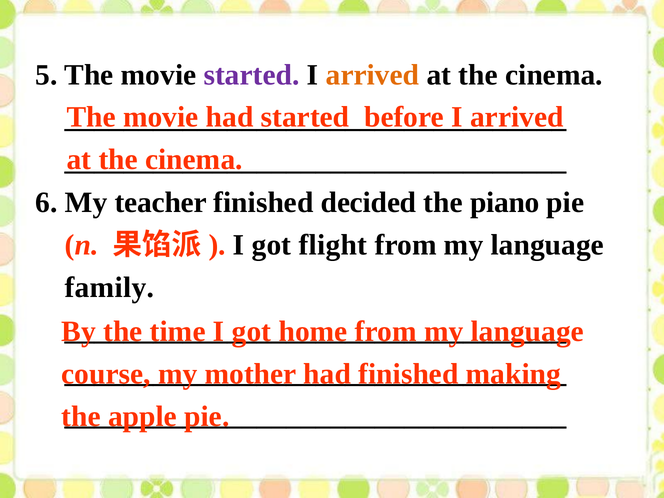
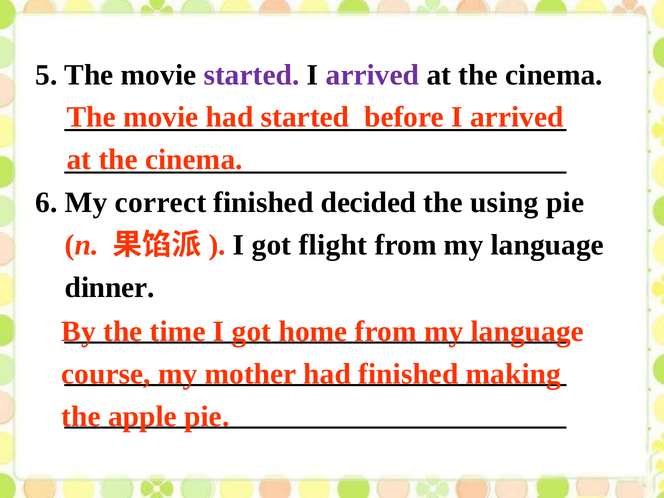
arrived colour: orange -> purple (372, 75)
teacher: teacher -> correct (161, 203)
piano: piano -> using (504, 203)
family: family -> dinner (110, 288)
